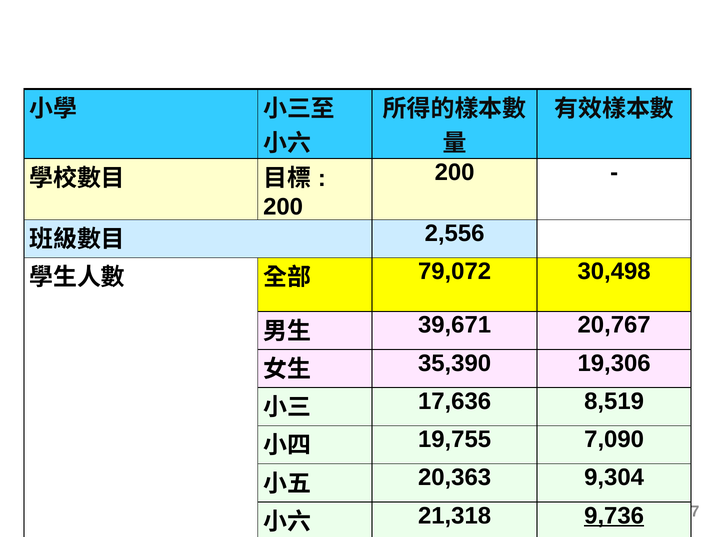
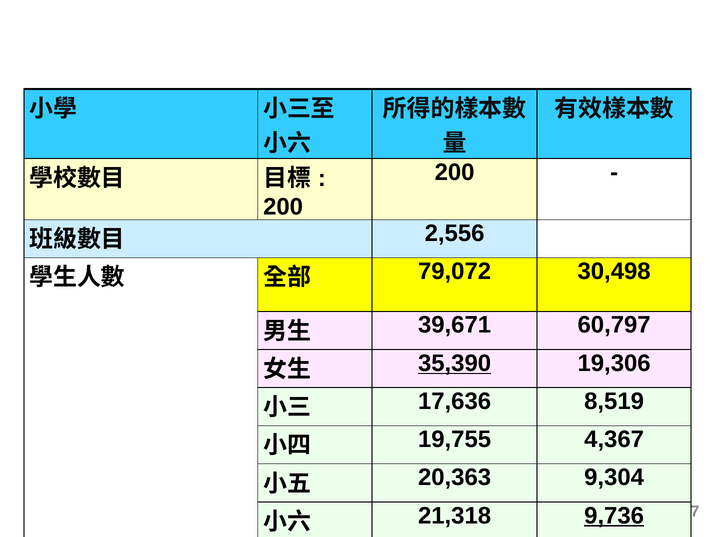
20,767: 20,767 -> 60,797 (614, 326)
35,390 underline: none -> present (455, 364)
7,090: 7,090 -> 4,367 (614, 440)
